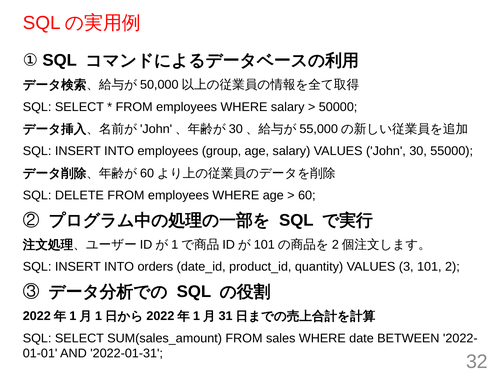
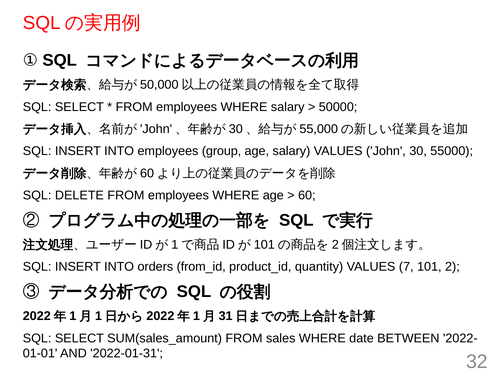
date_id: date_id -> from_id (201, 267)
3: 3 -> 7 (406, 267)
